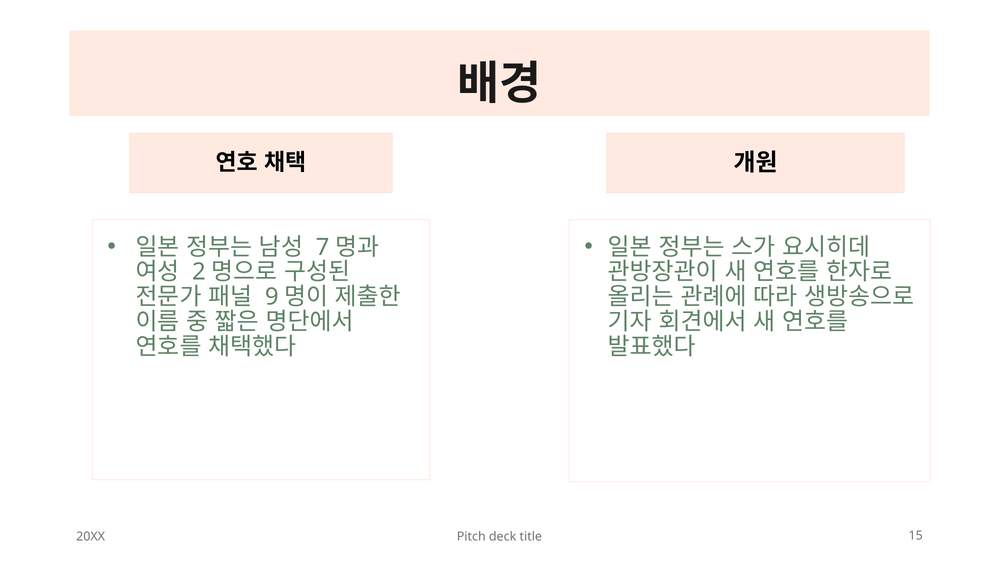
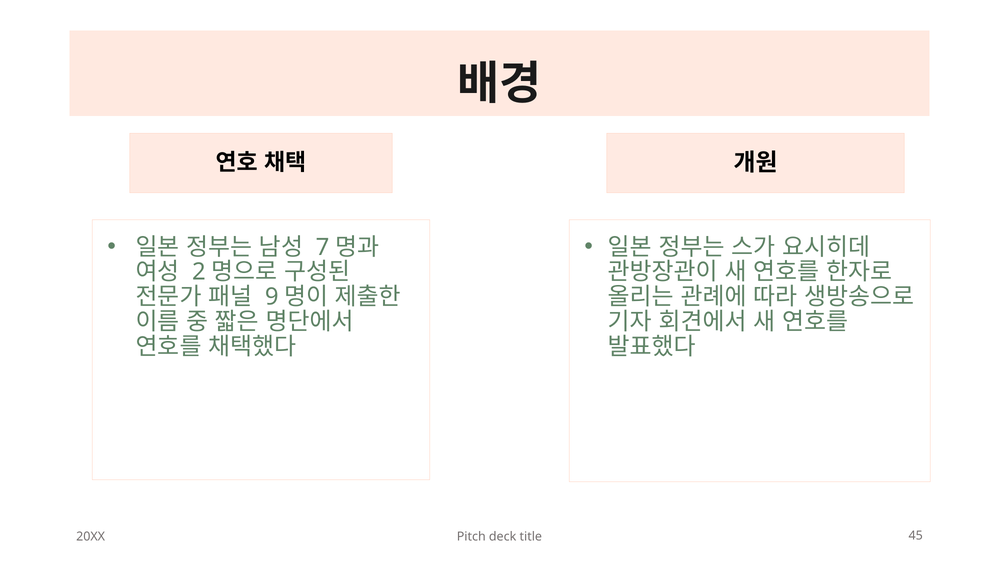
15: 15 -> 45 (916, 536)
